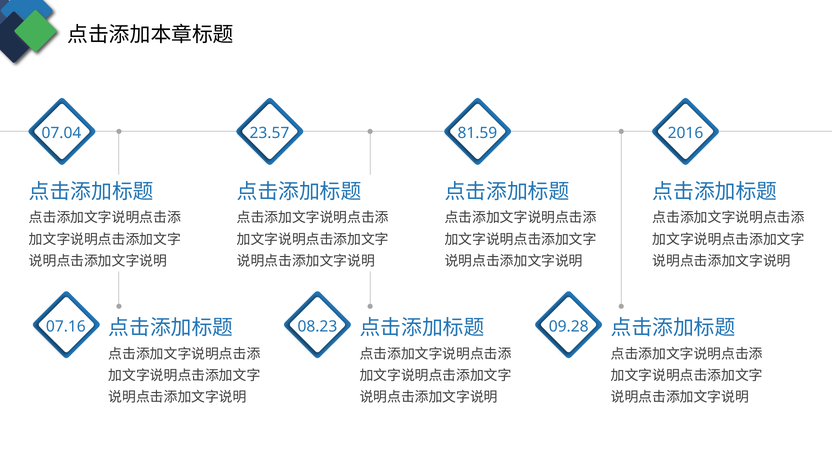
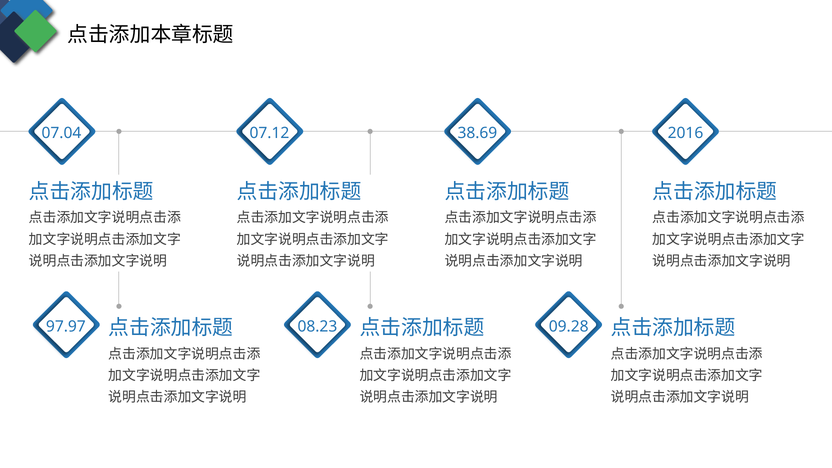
23.57: 23.57 -> 07.12 (269, 133)
81.59: 81.59 -> 38.69 (477, 133)
07.16: 07.16 -> 97.97 (66, 327)
